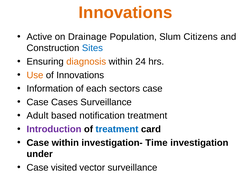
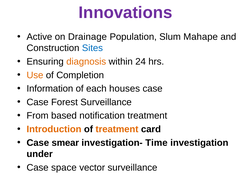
Innovations colour: orange -> purple (125, 13)
Citizens: Citizens -> Mahape (201, 37)
of Innovations: Innovations -> Completion (80, 75)
sectors: sectors -> houses (125, 89)
Cases: Cases -> Forest (64, 102)
Adult: Adult -> From (38, 116)
Introduction colour: purple -> orange (54, 129)
treatment colour: blue -> orange (117, 129)
Case within: within -> smear (65, 143)
visited: visited -> space (64, 168)
